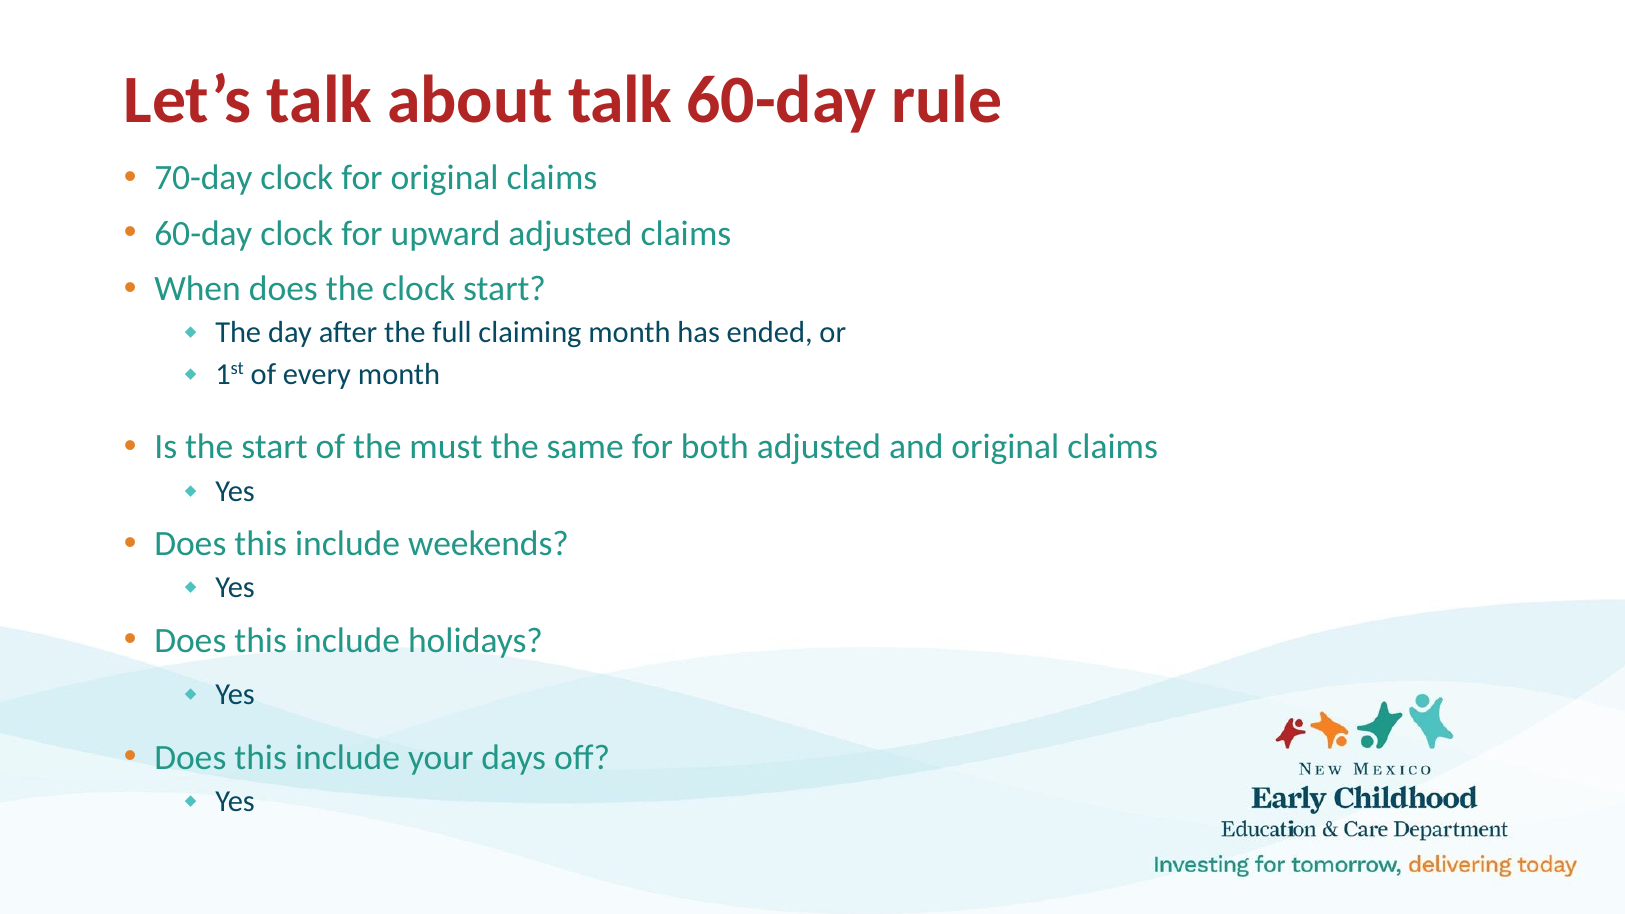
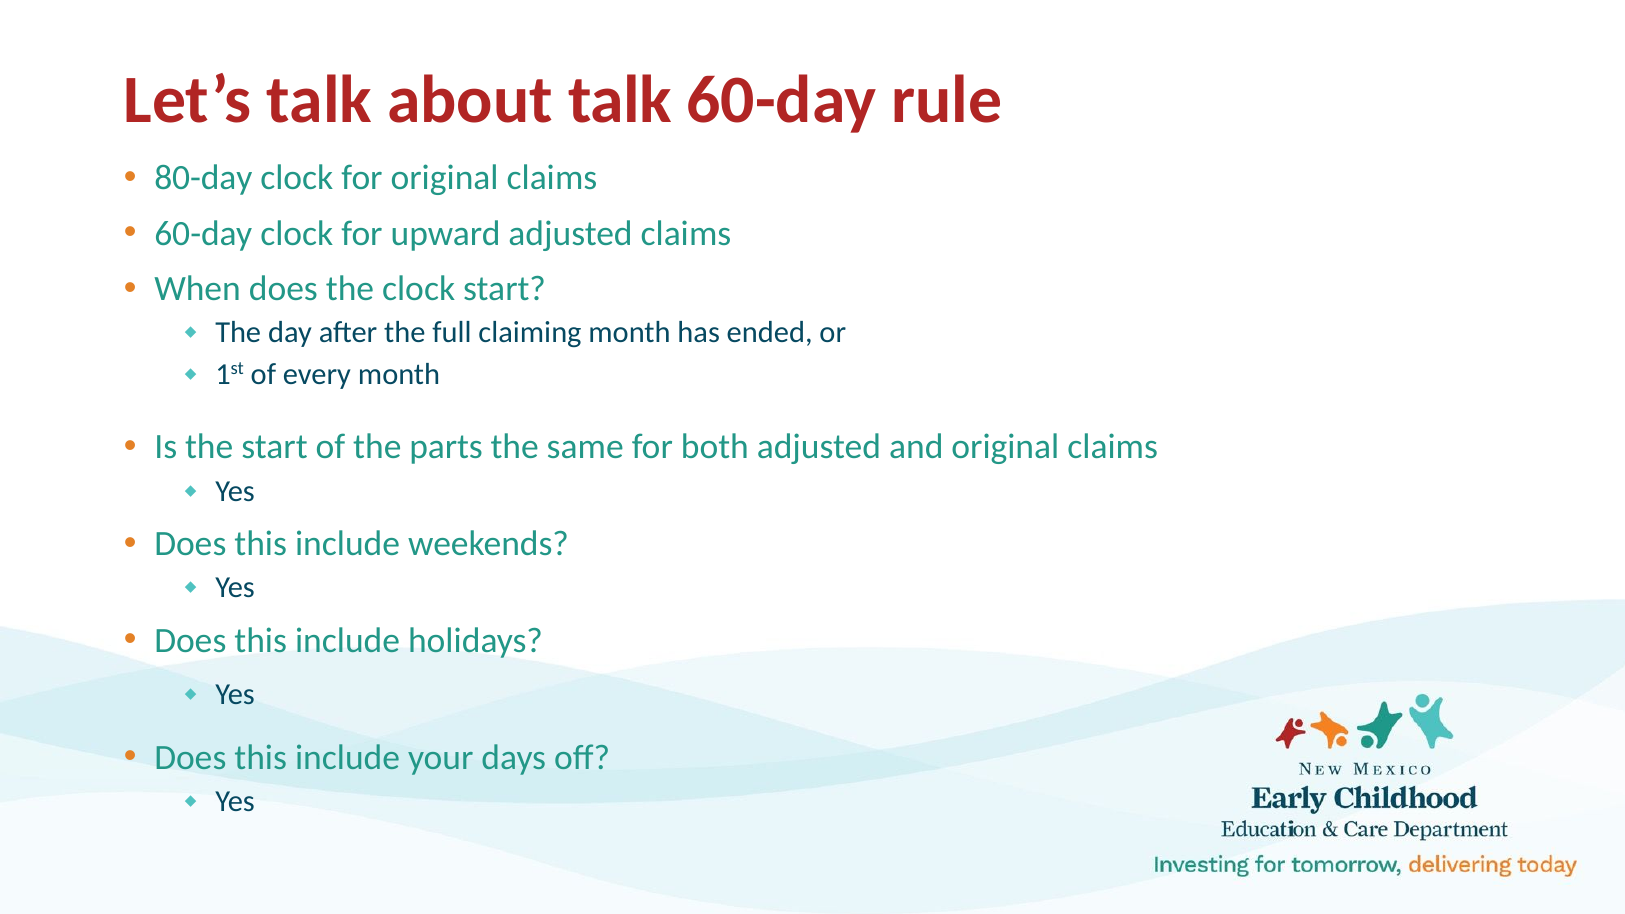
70-day: 70-day -> 80-day (203, 178)
must: must -> parts (446, 447)
